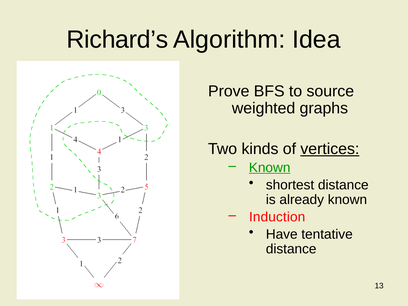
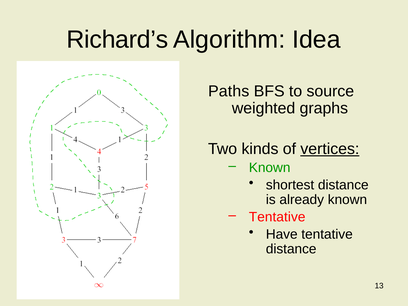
Prove: Prove -> Paths (229, 91)
Known underline: present -> none (270, 168)
Induction: Induction -> Tentative (277, 217)
